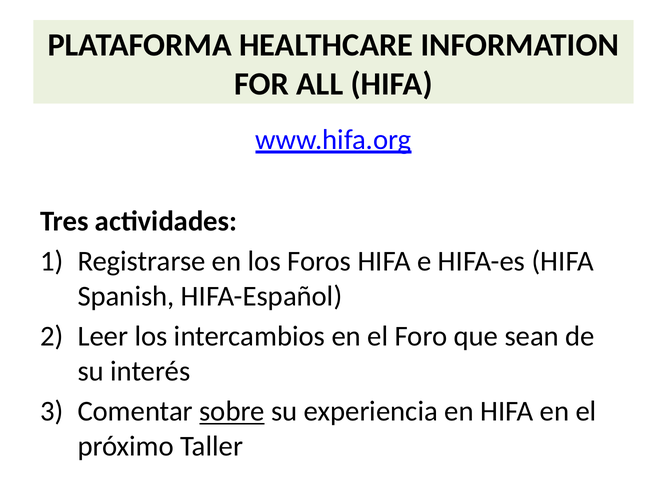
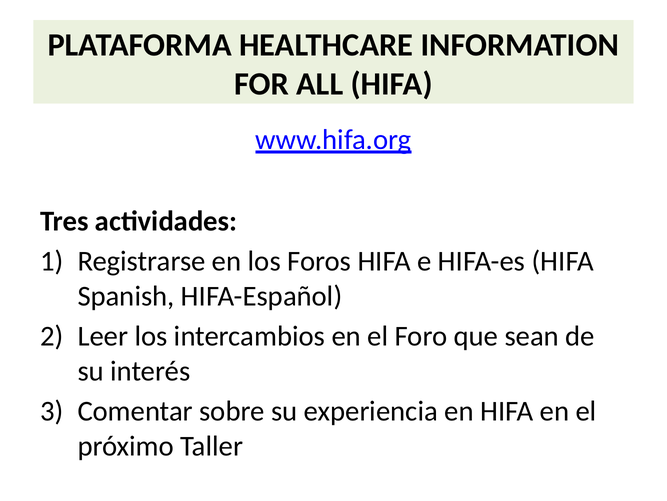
sobre underline: present -> none (232, 411)
